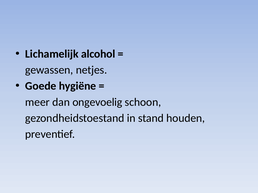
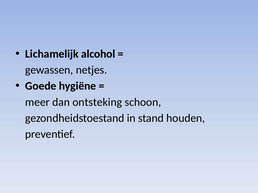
ongevoelig: ongevoelig -> ontsteking (97, 102)
